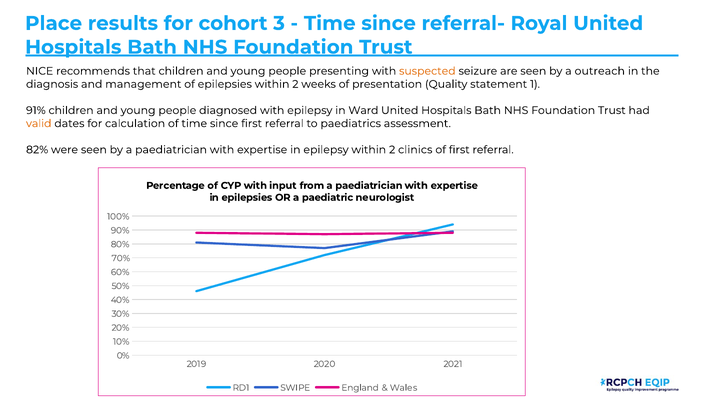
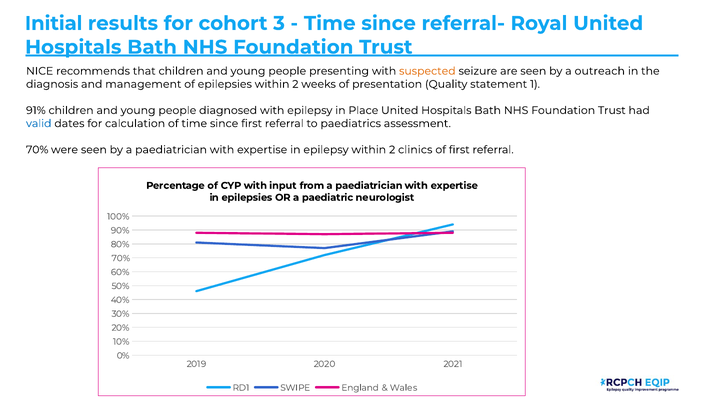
Place: Place -> Initial (54, 23)
Ward: Ward -> Place (363, 110)
valid colour: orange -> blue (39, 124)
82%: 82% -> 70% (37, 150)
